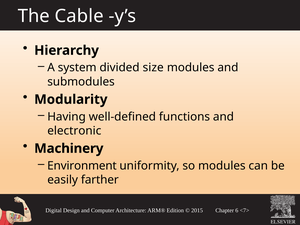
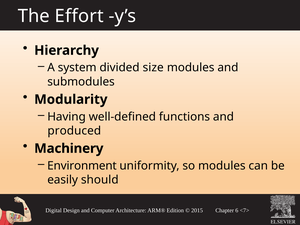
Cable: Cable -> Effort (79, 16)
electronic: electronic -> produced (74, 131)
farther: farther -> should (100, 180)
